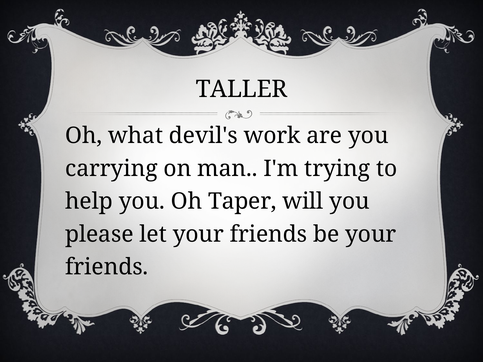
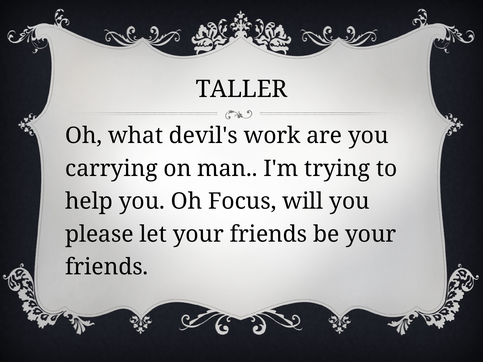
Taper: Taper -> Focus (242, 201)
